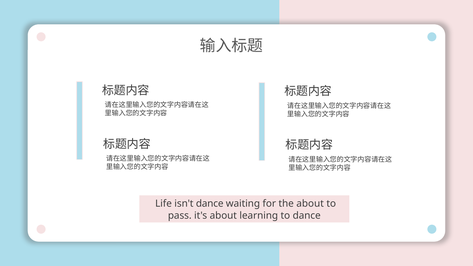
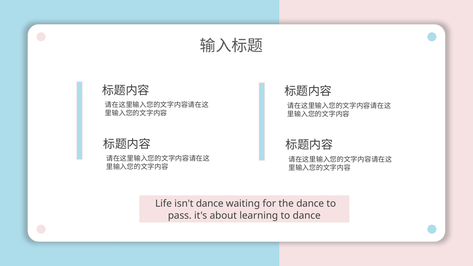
the about: about -> dance (310, 204)
